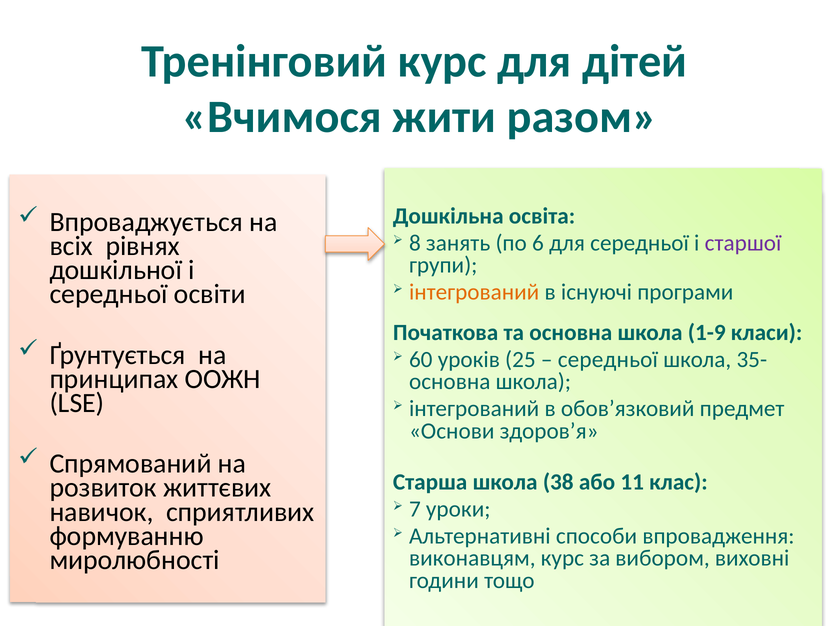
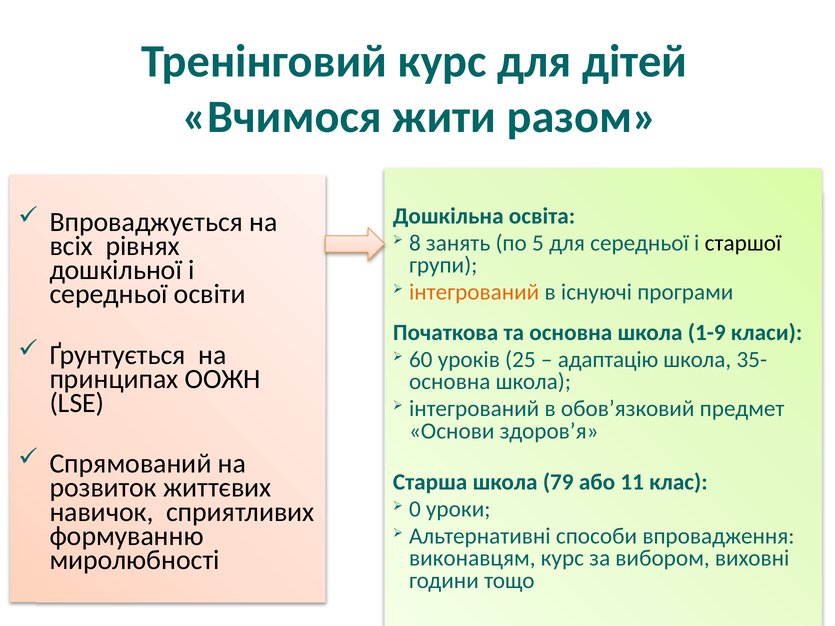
6: 6 -> 5 (538, 243)
старшої colour: purple -> black (743, 243)
середньої: середньої -> адаптацію (608, 360)
38: 38 -> 79 (558, 482)
7: 7 -> 0 (415, 509)
